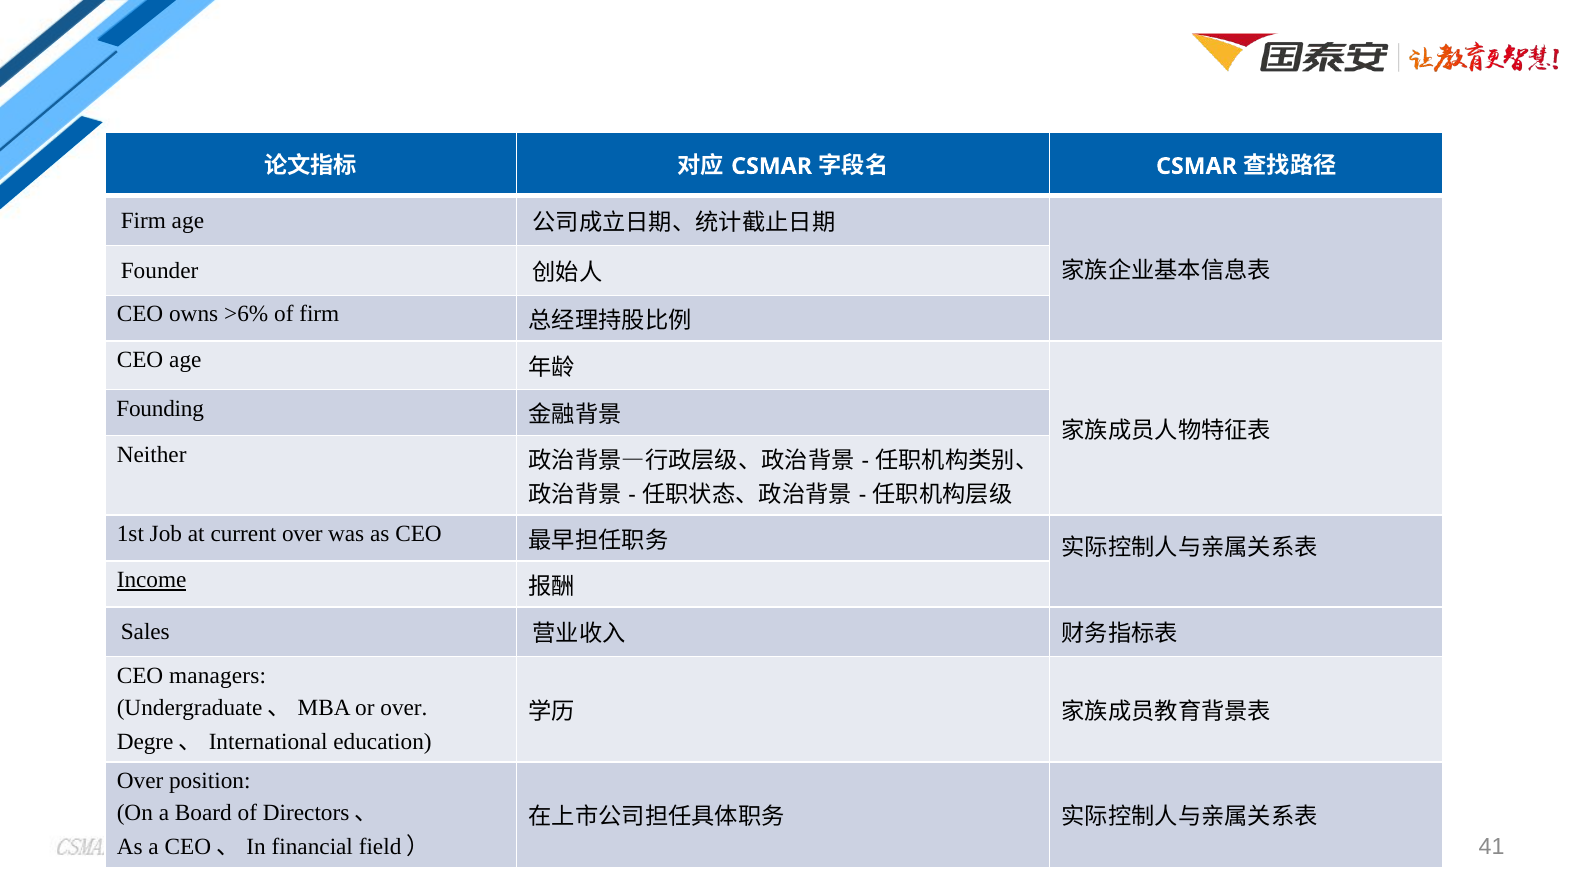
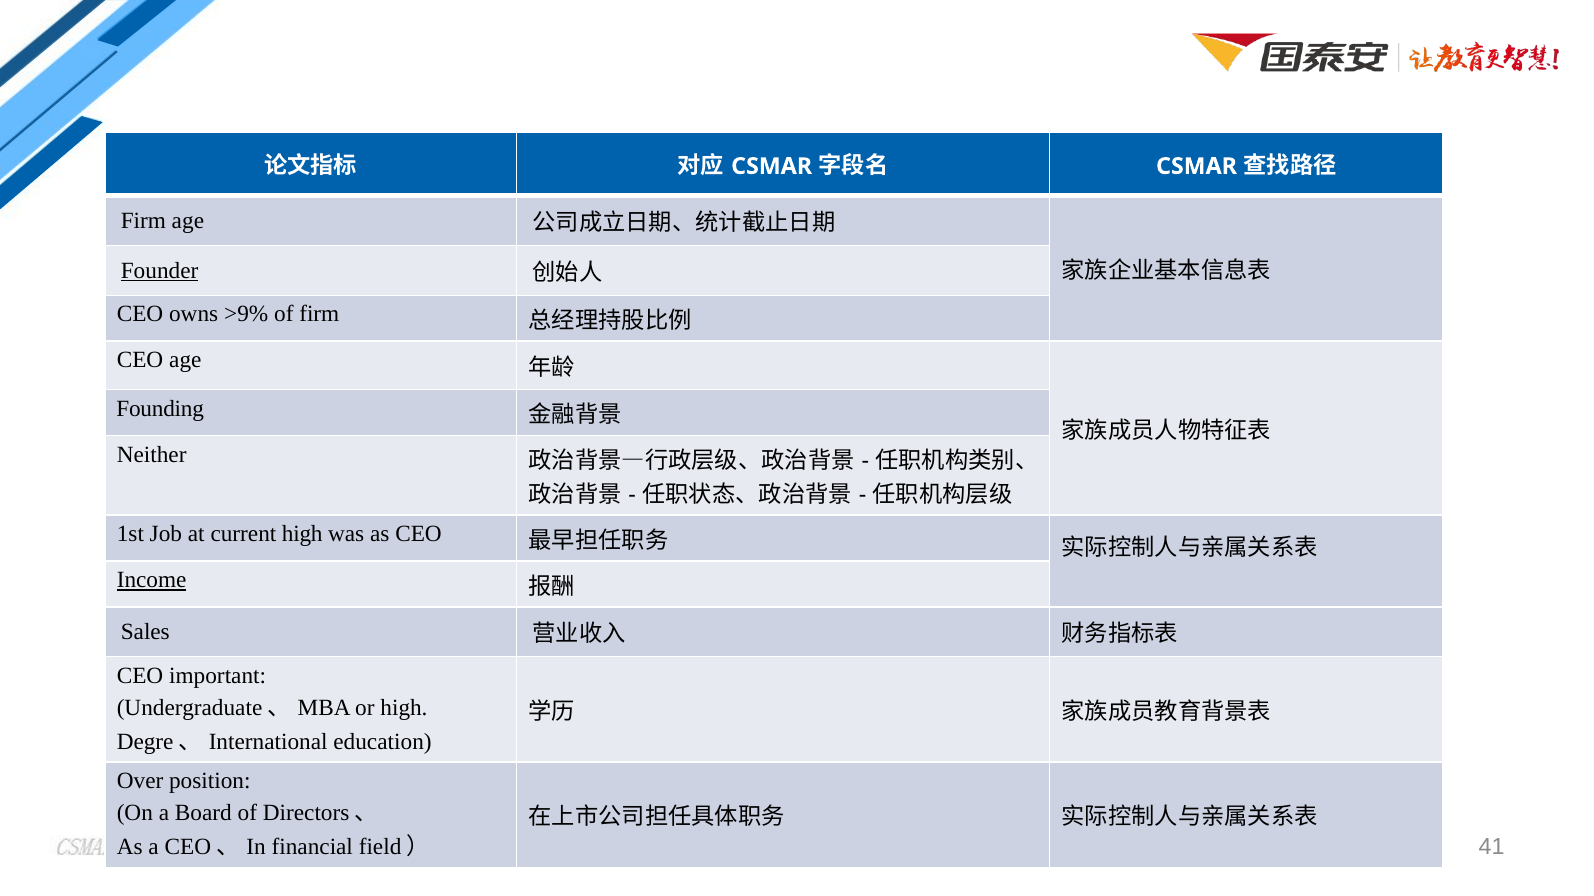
Founder underline: none -> present (160, 271)
>6%: >6% -> >9% (246, 314)
current over: over -> high (302, 535)
managers: managers -> important (218, 676)
or over: over -> high (404, 708)
